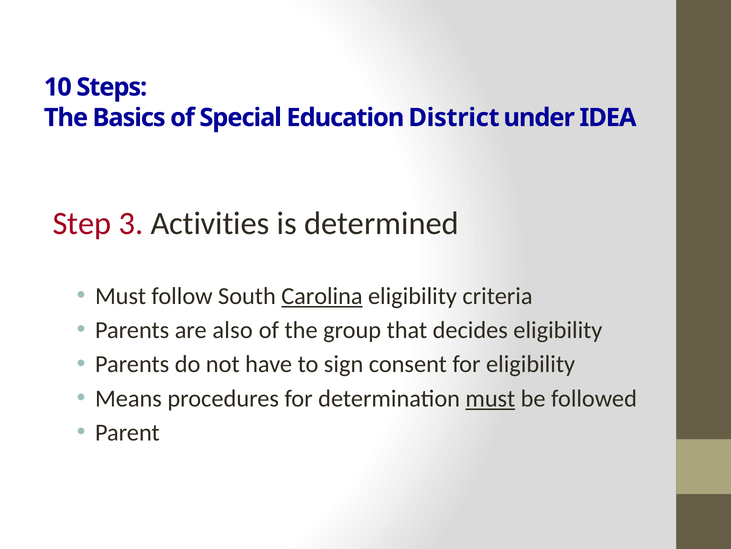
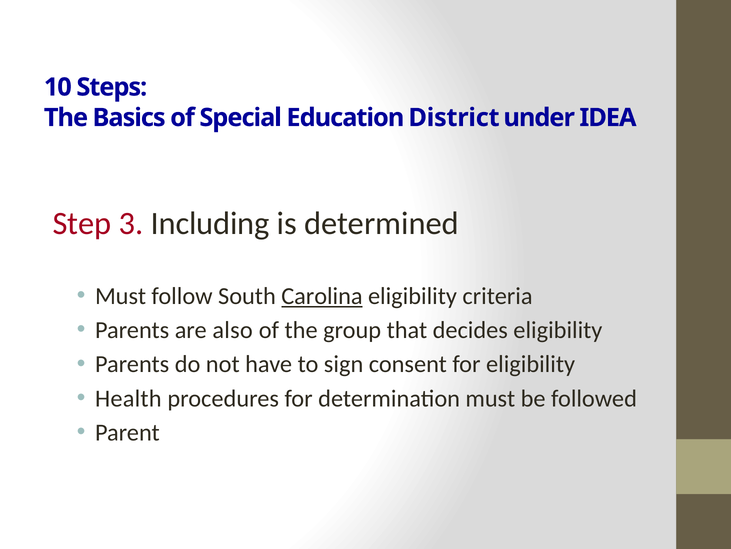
Activities: Activities -> Including (210, 223)
Means: Means -> Health (128, 398)
must underline: present -> none (490, 398)
